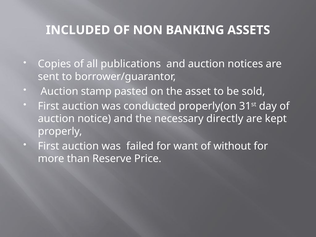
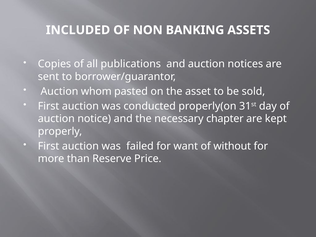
stamp: stamp -> whom (96, 91)
directly: directly -> chapter (225, 119)
